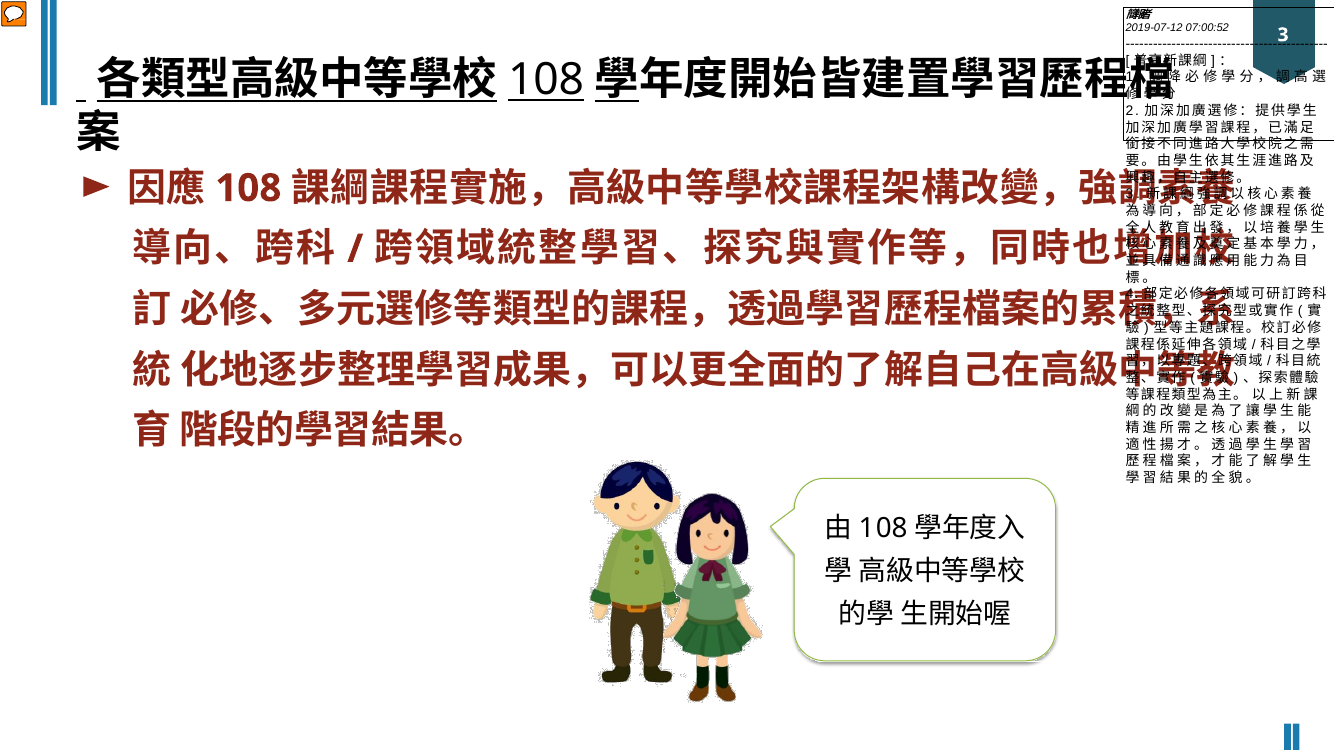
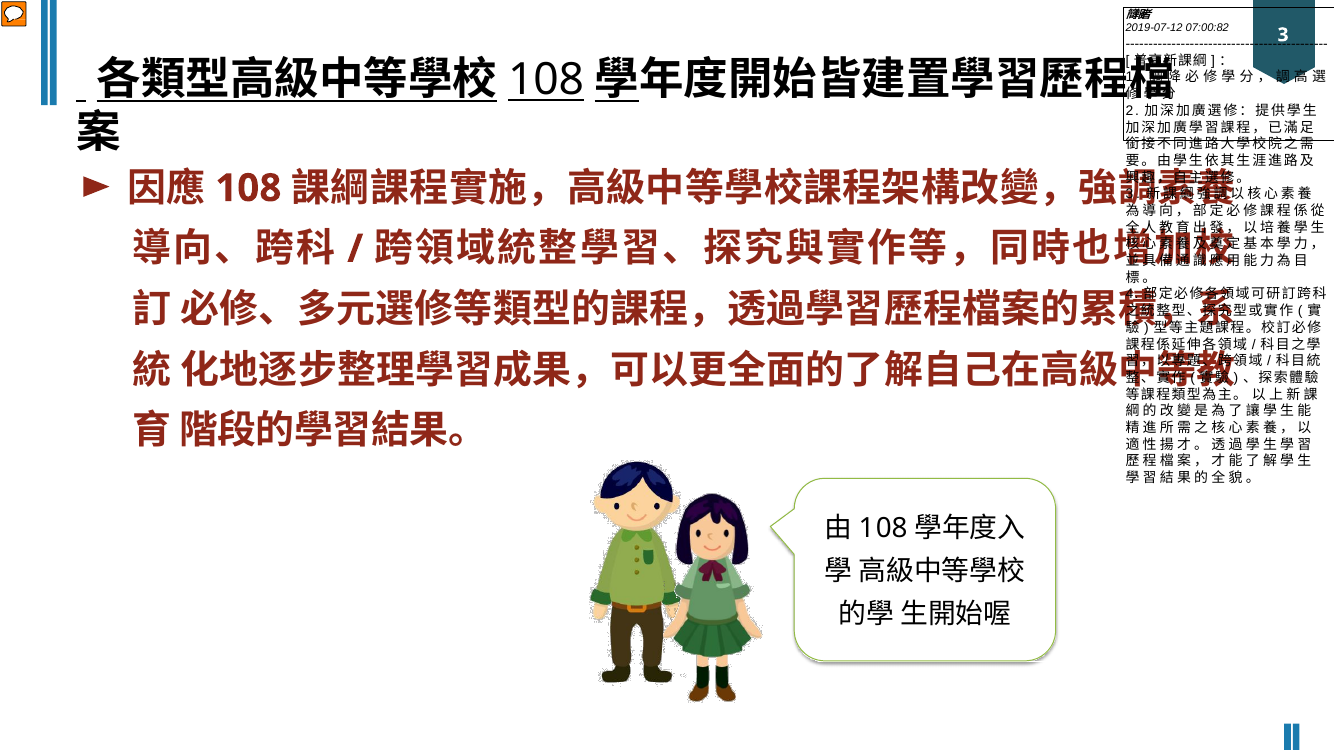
07:00:52: 07:00:52 -> 07:00:82 (1207, 28)
